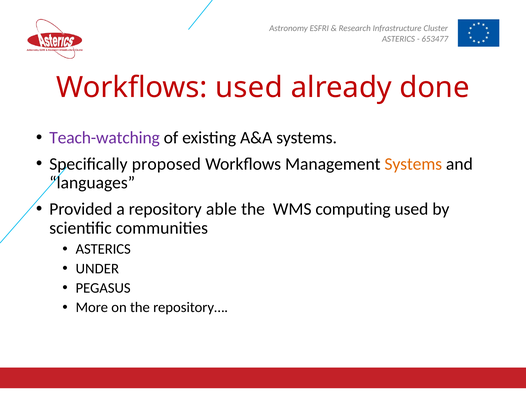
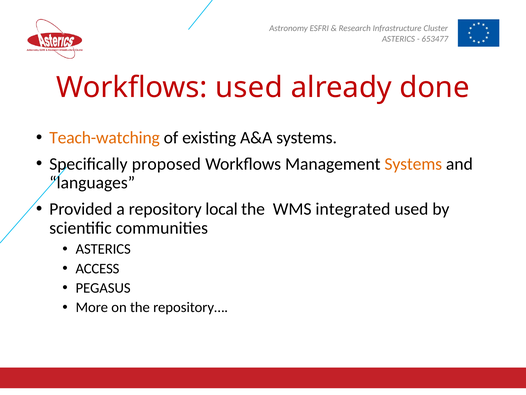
Teach-watching colour: purple -> orange (105, 137)
able: able -> local (222, 209)
computing: computing -> integrated (353, 209)
UNDER: UNDER -> ACCESS (97, 268)
